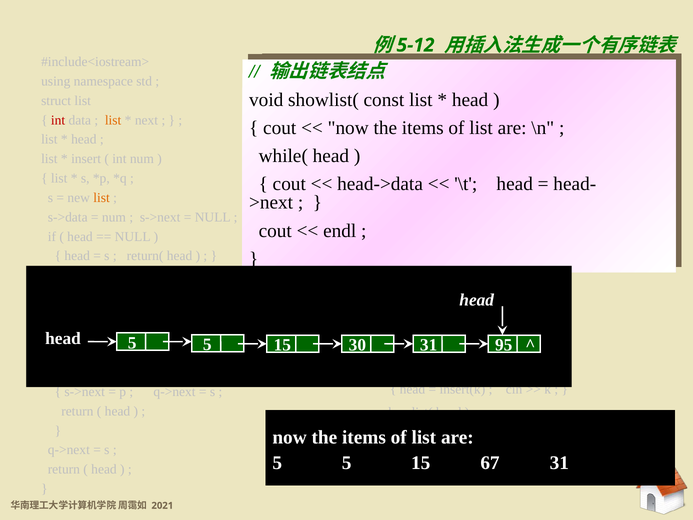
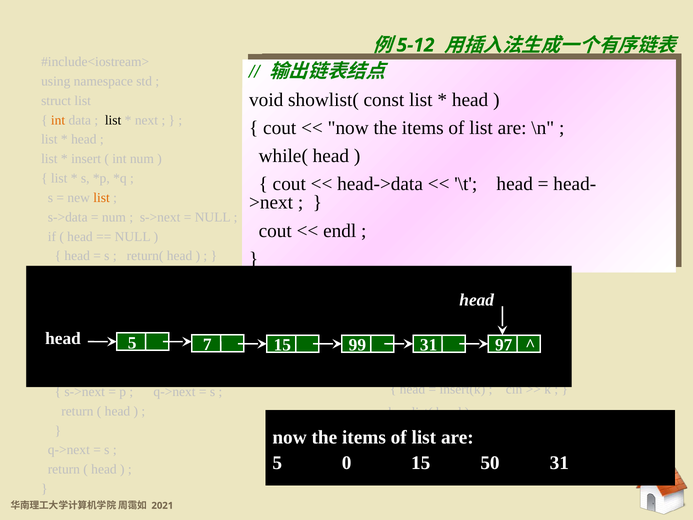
int colour: red -> orange (58, 120)
list colour: orange -> black (113, 120)
5: 5 -> 7 (207, 344)
30: 30 -> 99 (357, 345)
95: 95 -> 97 (504, 345)
5 5: 5 -> 0 (347, 463)
67: 67 -> 50 (490, 463)
